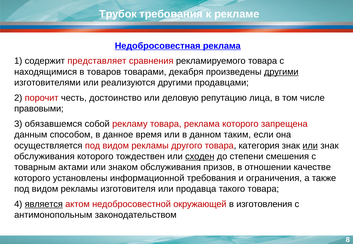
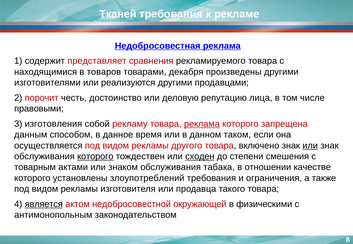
Трубок: Трубок -> Тканей (118, 14)
другими underline: present -> none (281, 72)
обязавшемся: обязавшемся -> изготовления (53, 124)
реклама underline: none -> present (202, 124)
таким: таким -> таком (237, 135)
категория: категория -> включено (259, 146)
которого underline: none -> present (95, 157)
призов: призов -> табака (219, 168)
информационной: информационной -> злоупотреблений (147, 178)
изготовления: изготовления -> физическими (264, 204)
